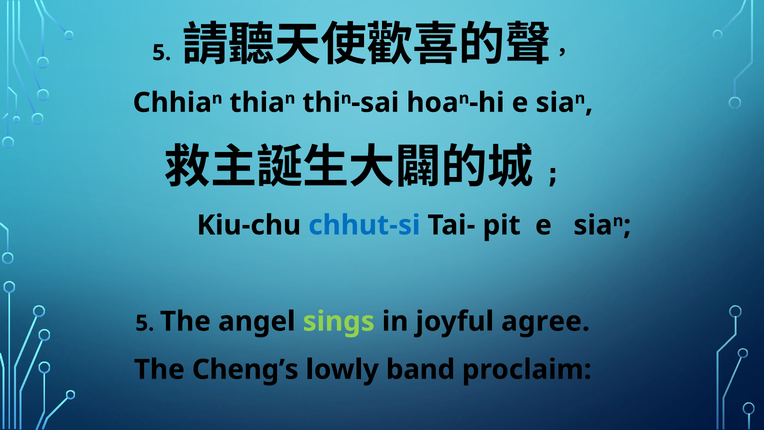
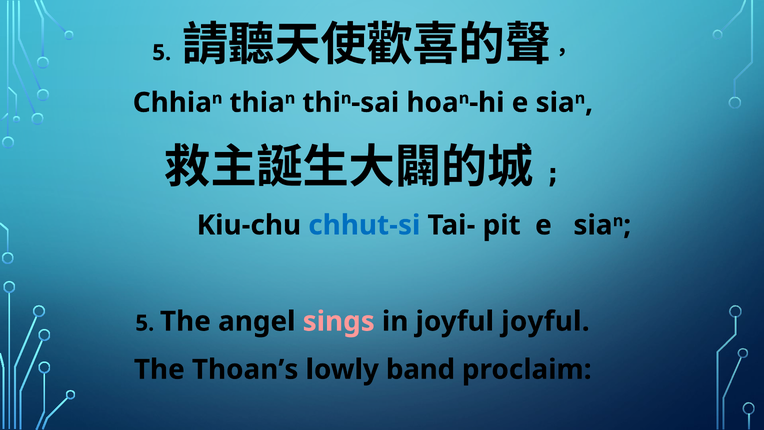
sings colour: light green -> pink (339, 321)
joyful agree: agree -> joyful (545, 321)
Cheng’s: Cheng’s -> Thoan’s (245, 369)
